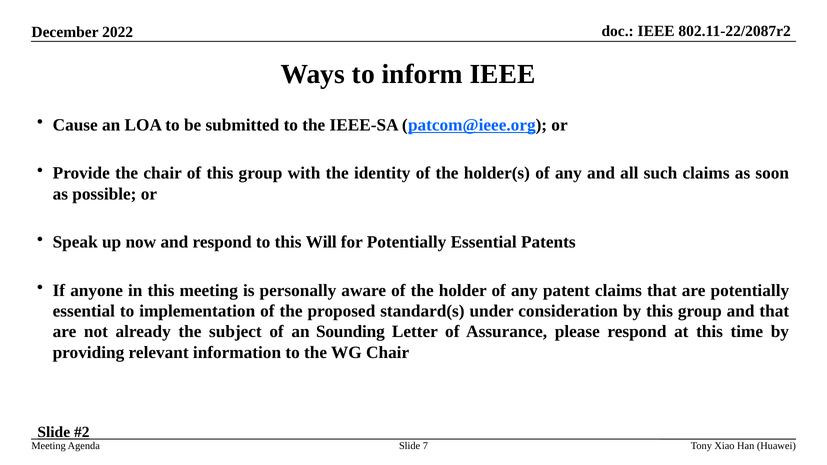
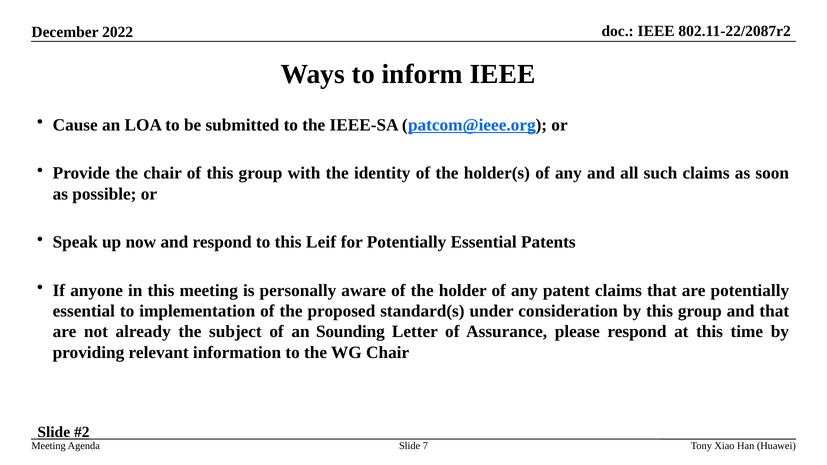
Will: Will -> Leif (321, 242)
